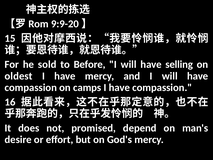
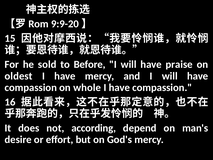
selling: selling -> praise (179, 64)
camps: camps -> whole (87, 87)
promised: promised -> according (94, 128)
